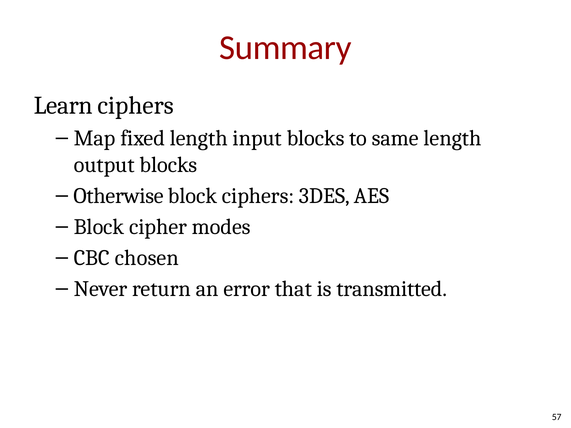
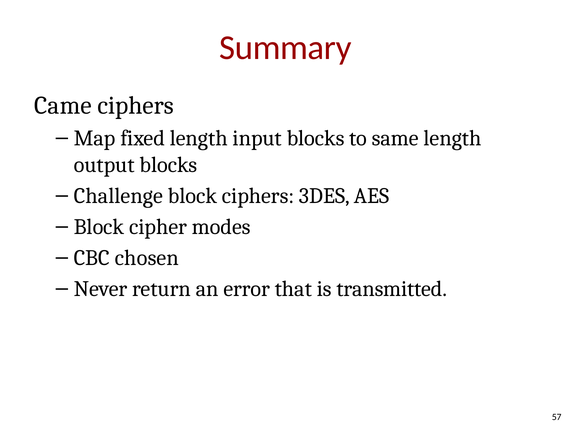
Learn: Learn -> Came (63, 106)
Otherwise: Otherwise -> Challenge (118, 196)
